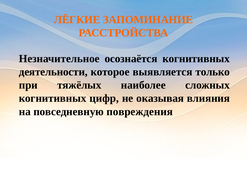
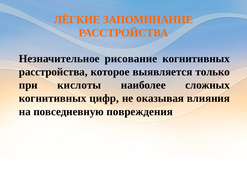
осознаётся: осознаётся -> рисование (131, 58)
деятельности: деятельности -> расстройства (53, 72)
тяжёлых: тяжёлых -> кислоты (79, 85)
